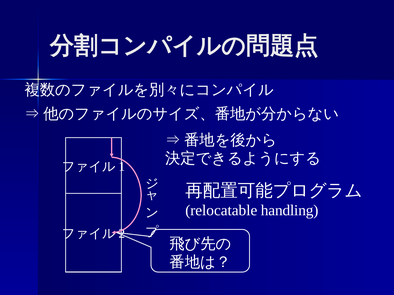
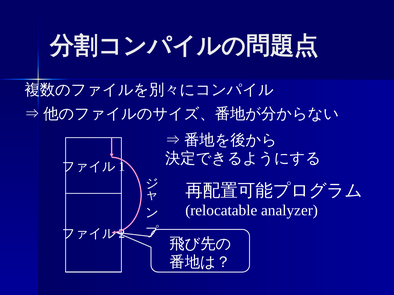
handling: handling -> analyzer (290, 211)
